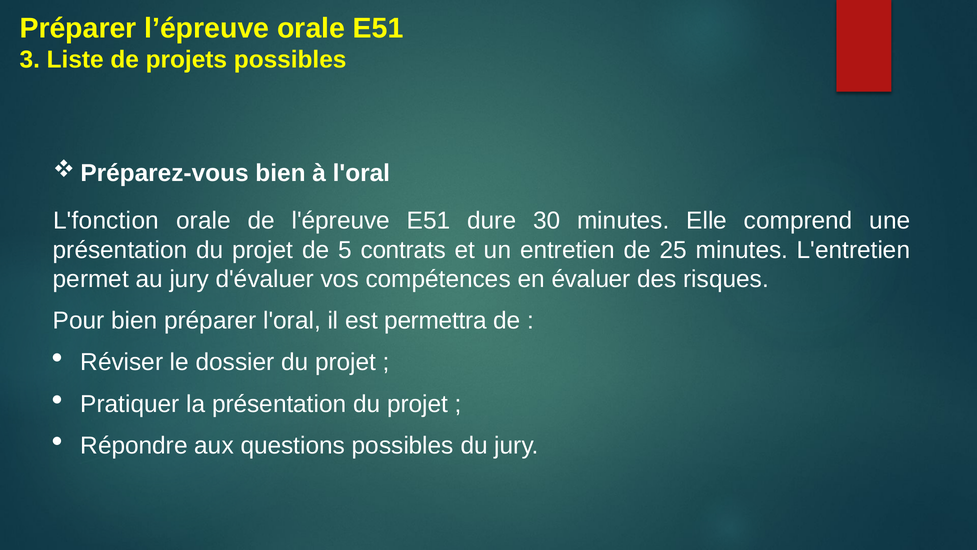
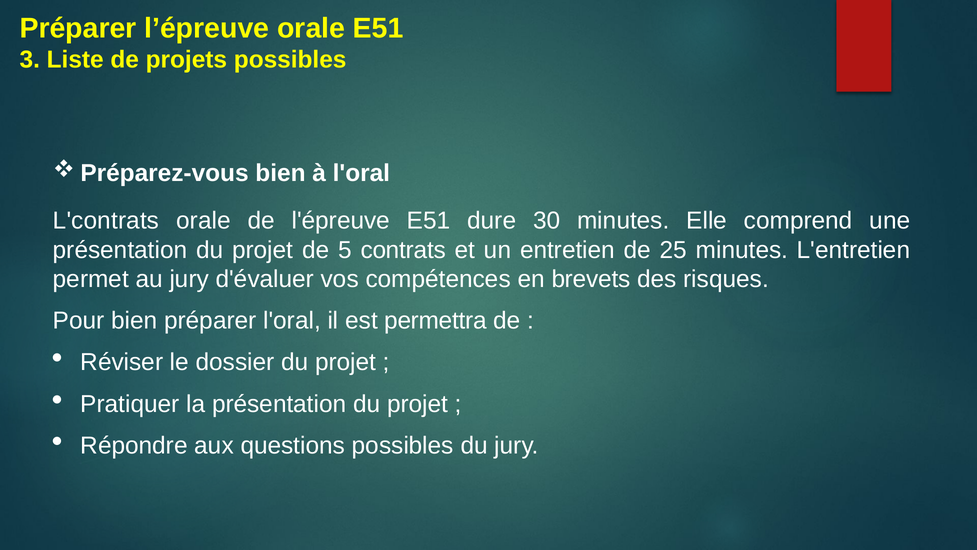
L'fonction: L'fonction -> L'contrats (106, 220)
évaluer: évaluer -> brevets (591, 279)
